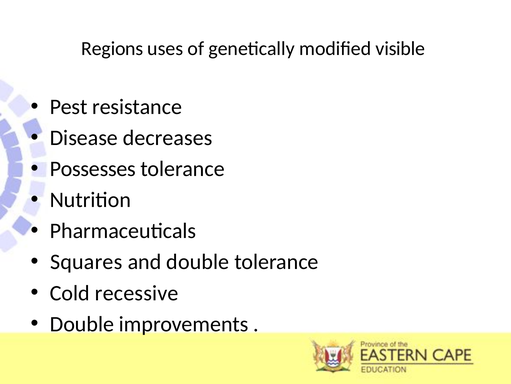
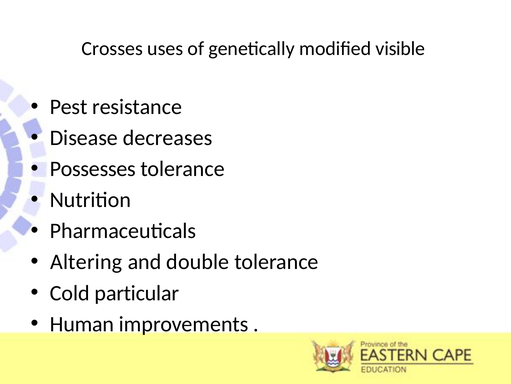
Regions: Regions -> Crosses (112, 49)
Squares: Squares -> Altering (86, 262)
recessive: recessive -> particular (137, 292)
Double: Double -> Human (82, 323)
